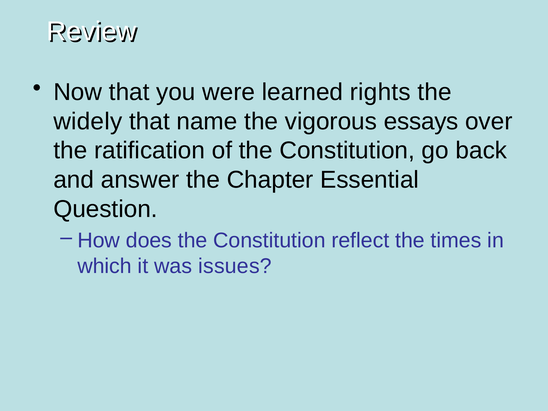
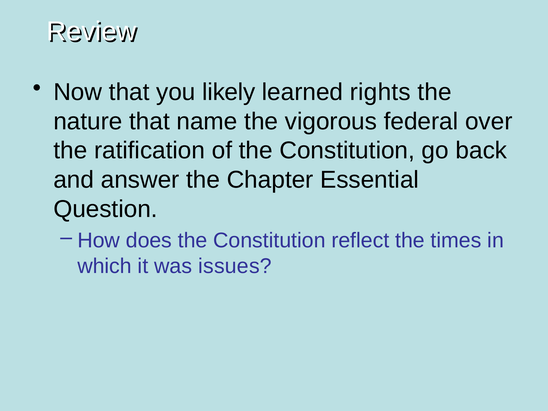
were: were -> likely (229, 92)
widely: widely -> nature (88, 121)
essays: essays -> federal (421, 121)
